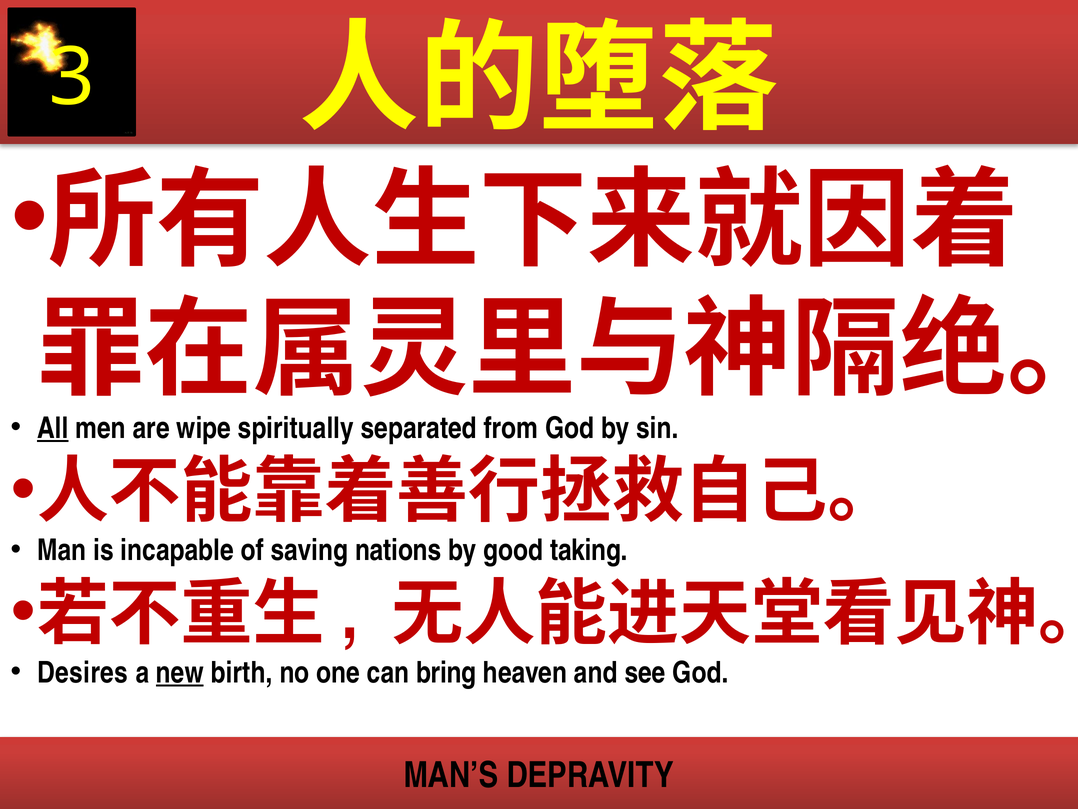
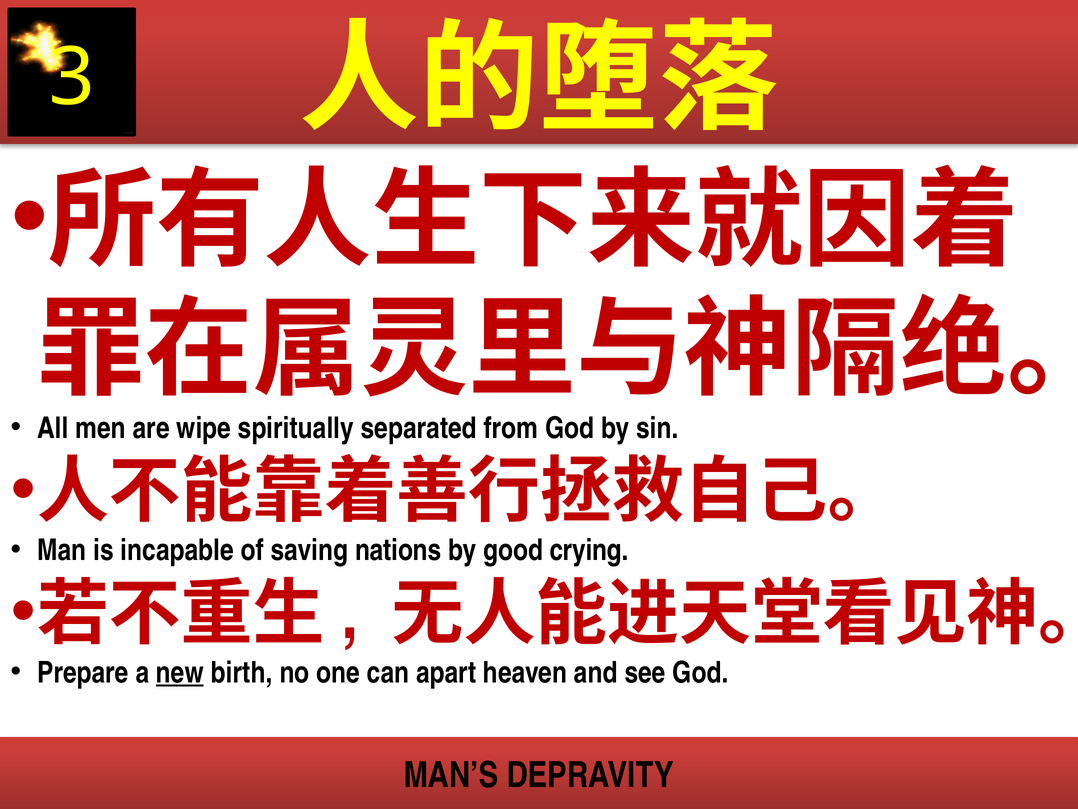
All underline: present -> none (53, 428)
taking: taking -> crying (589, 550)
Desires: Desires -> Prepare (83, 672)
bring: bring -> apart (446, 672)
